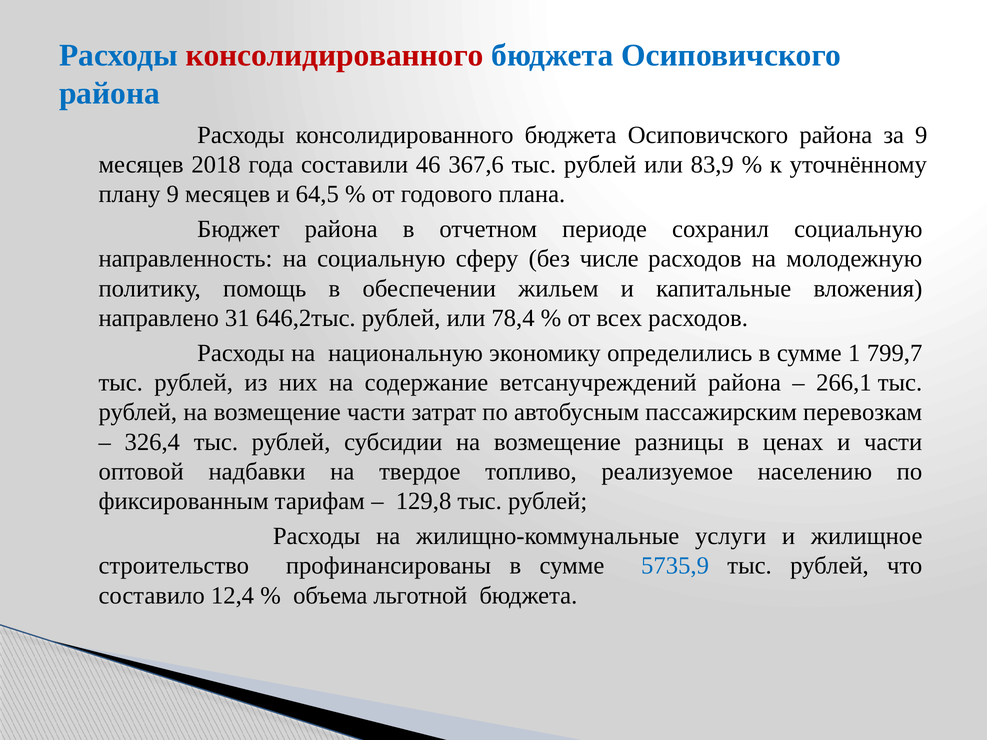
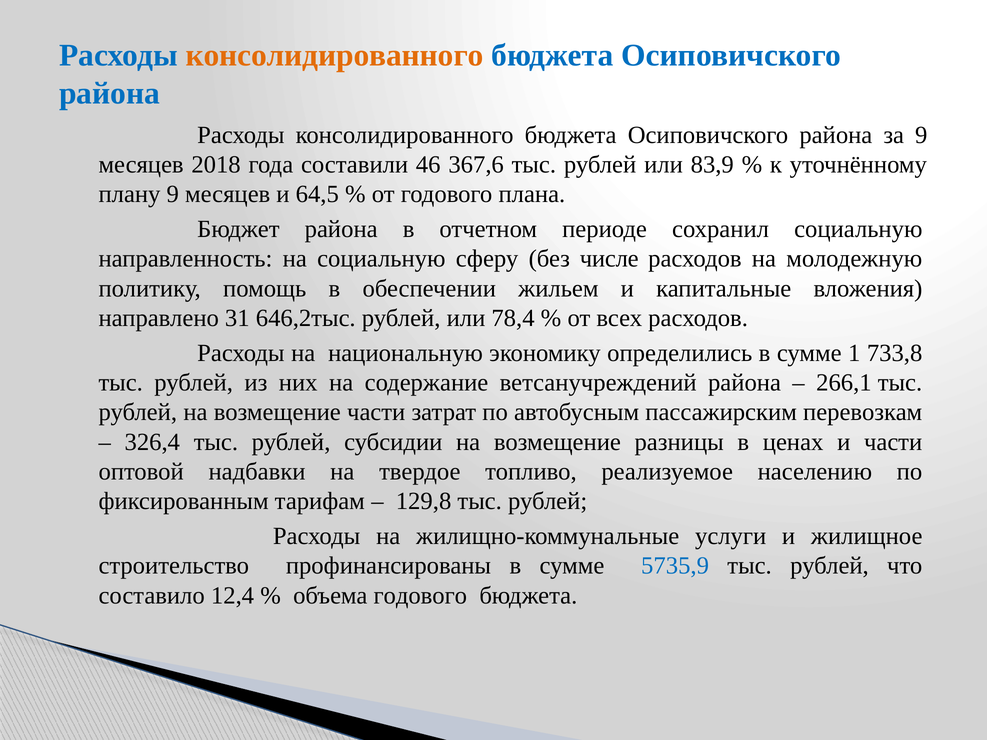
консолидированного colour: red -> orange (335, 56)
799,7: 799,7 -> 733,8 (895, 353)
объема льготной: льготной -> годового (420, 596)
